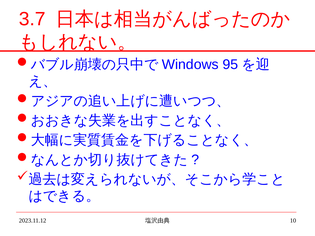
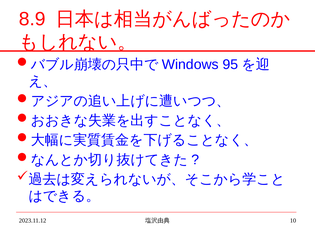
3.7: 3.7 -> 8.9 (32, 19)
